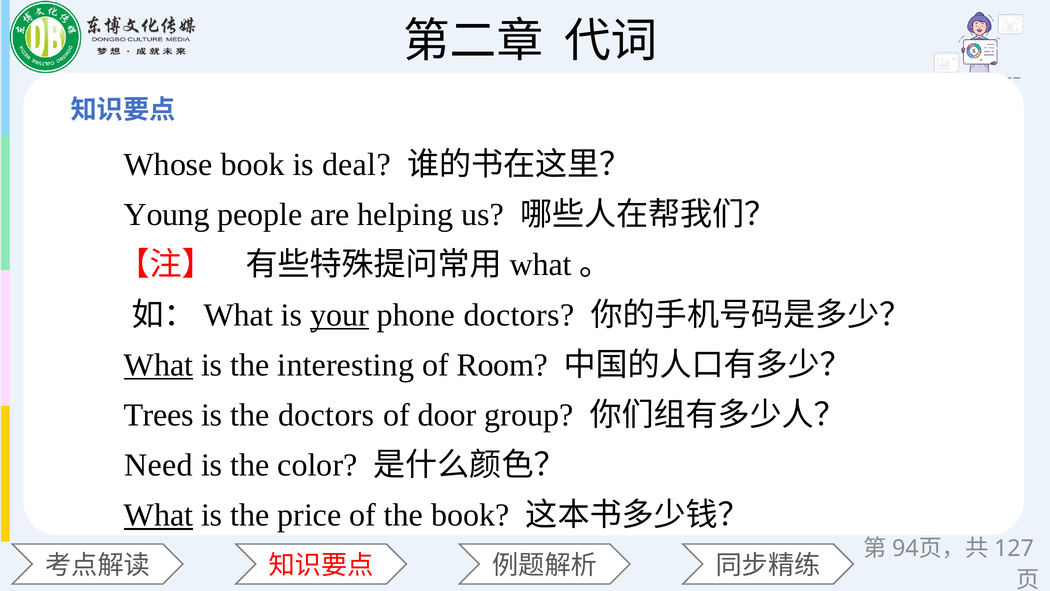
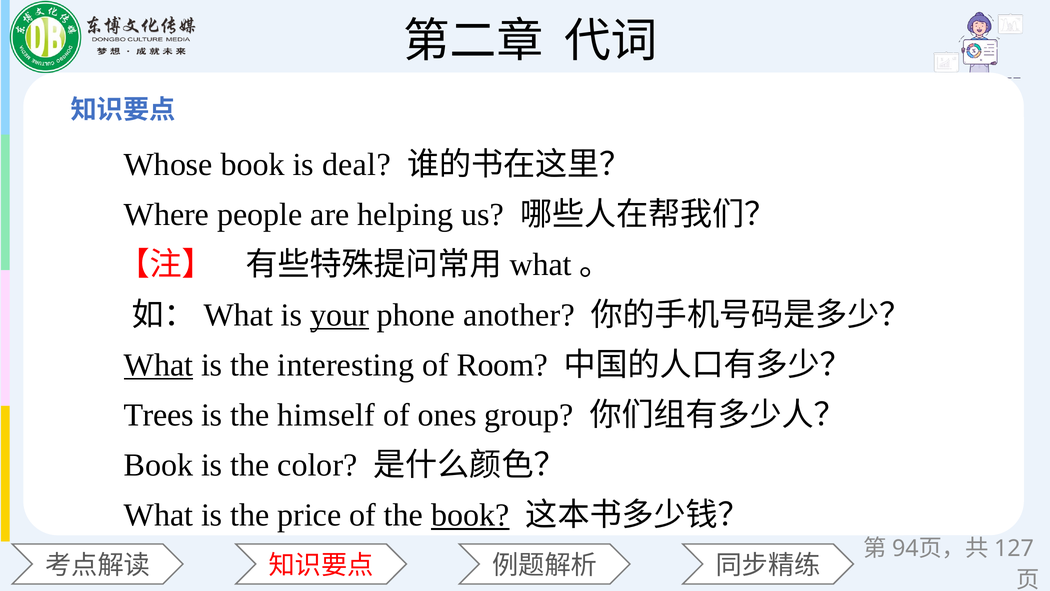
Young: Young -> Where (167, 215)
phone doctors: doctors -> another (519, 315)
the doctors: doctors -> himself (326, 415)
door: door -> ones (447, 415)
Need: Need -> Book (159, 465)
What underline: present -> none (159, 515)
book underline: none -> present (470, 515)
